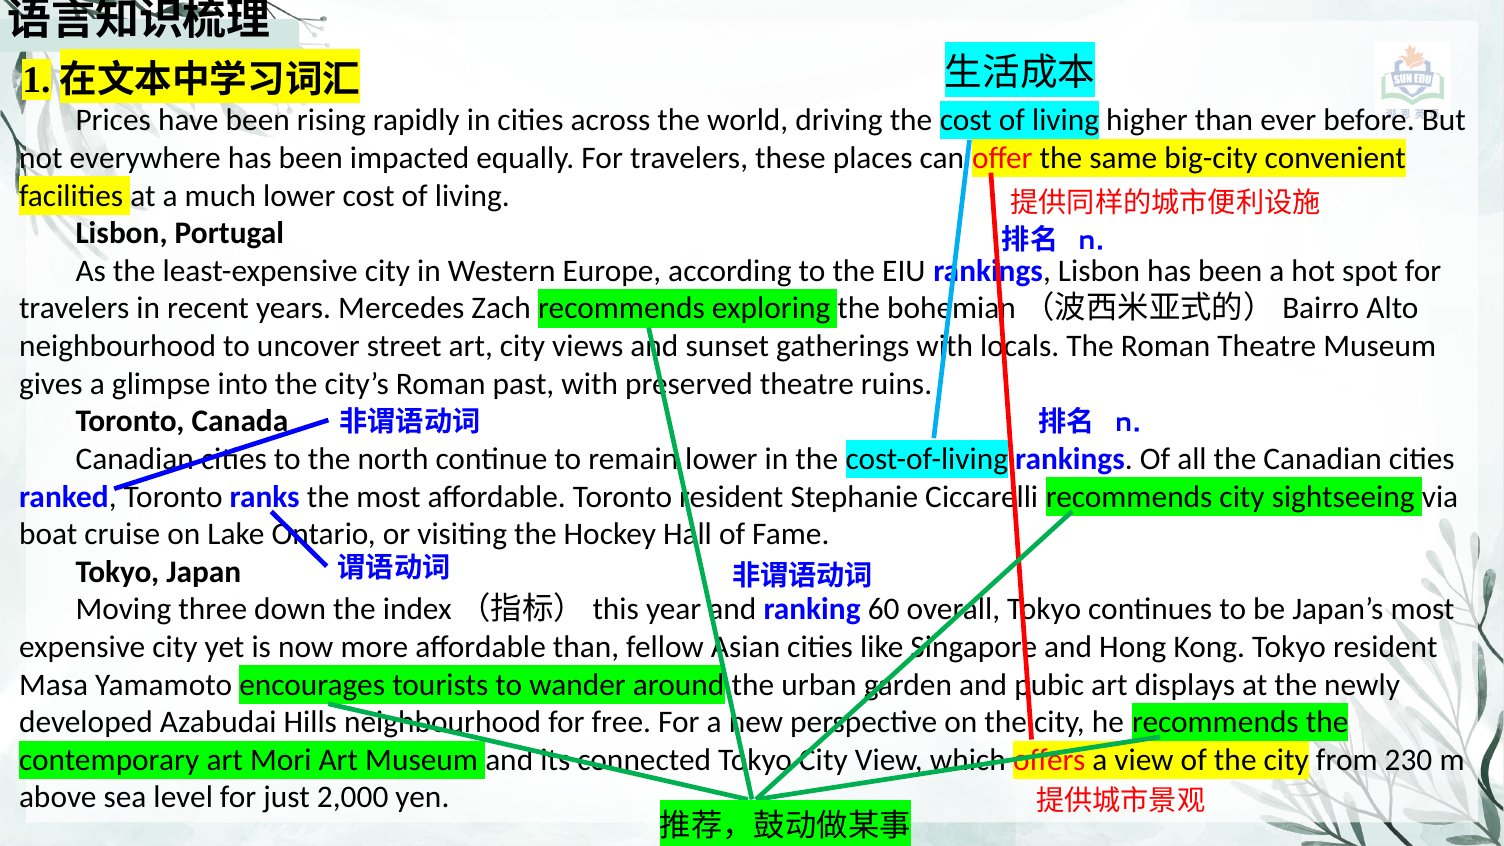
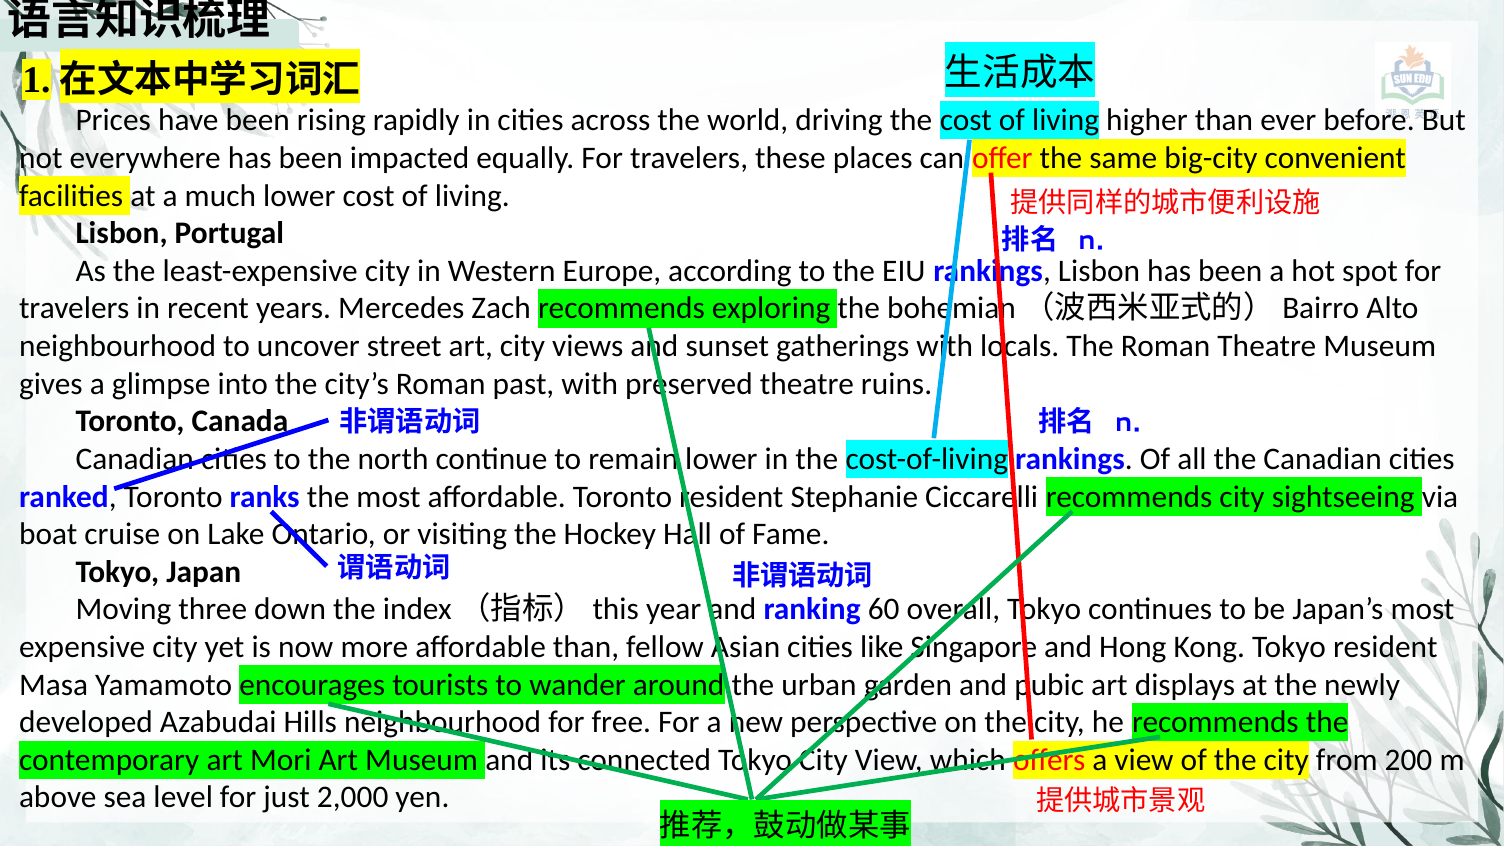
230: 230 -> 200 (1409, 760)
